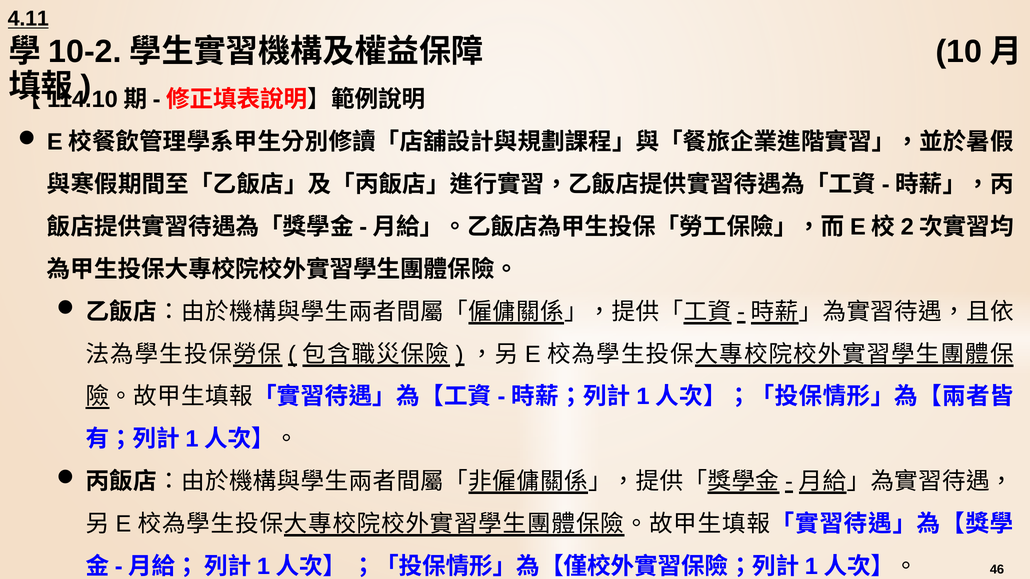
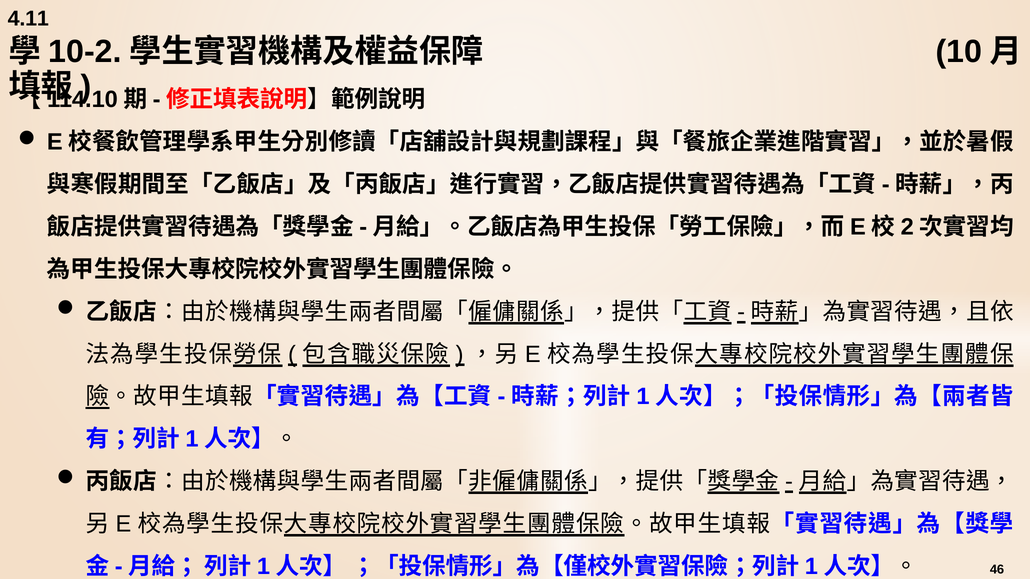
4.11 underline: present -> none (28, 19)
